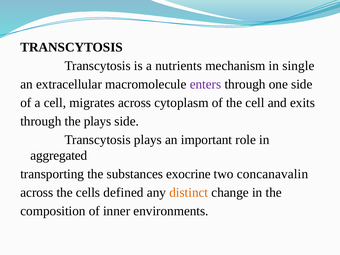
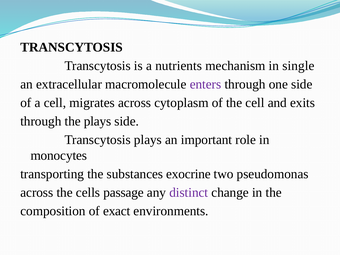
aggregated: aggregated -> monocytes (59, 156)
concanavalin: concanavalin -> pseudomonas (273, 174)
defined: defined -> passage (124, 193)
distinct colour: orange -> purple (189, 193)
inner: inner -> exact (117, 211)
